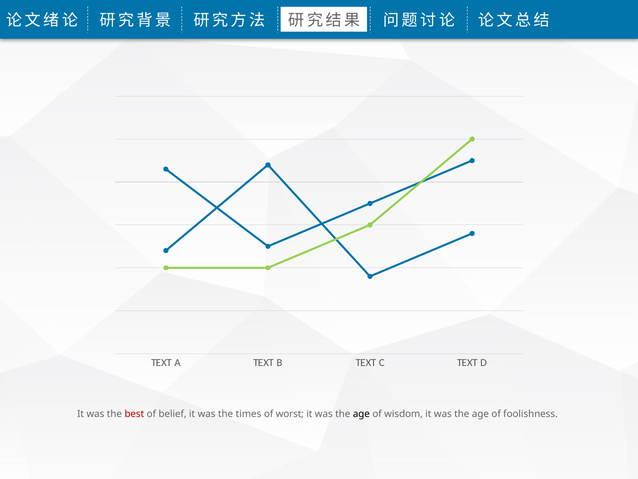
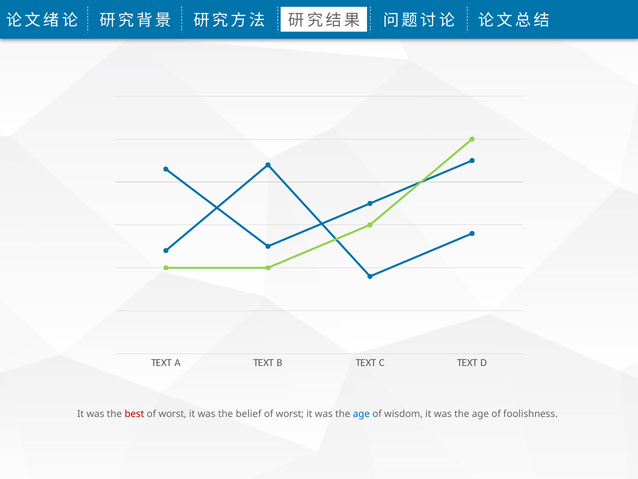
belief: belief -> worst (173, 414)
times: times -> belief (249, 414)
age colour: black -> blue (361, 414)
